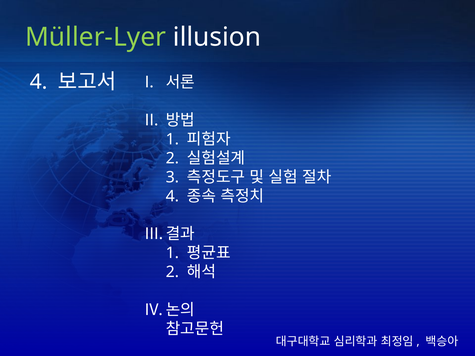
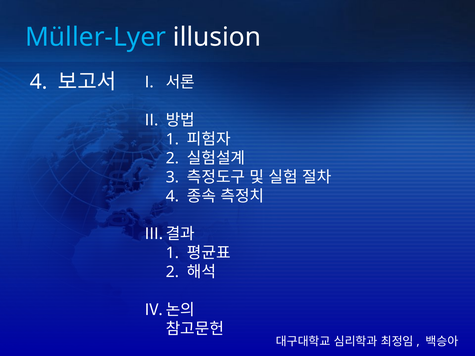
Müller-Lyer colour: light green -> light blue (96, 37)
